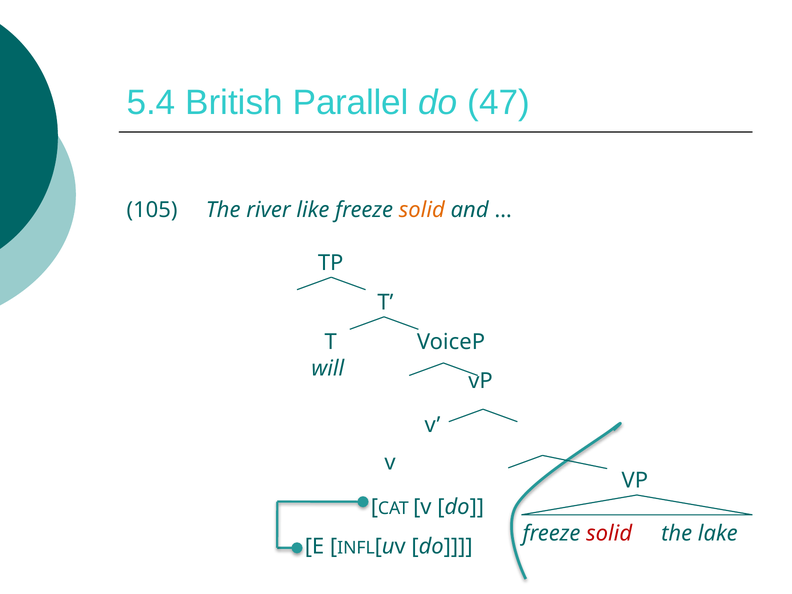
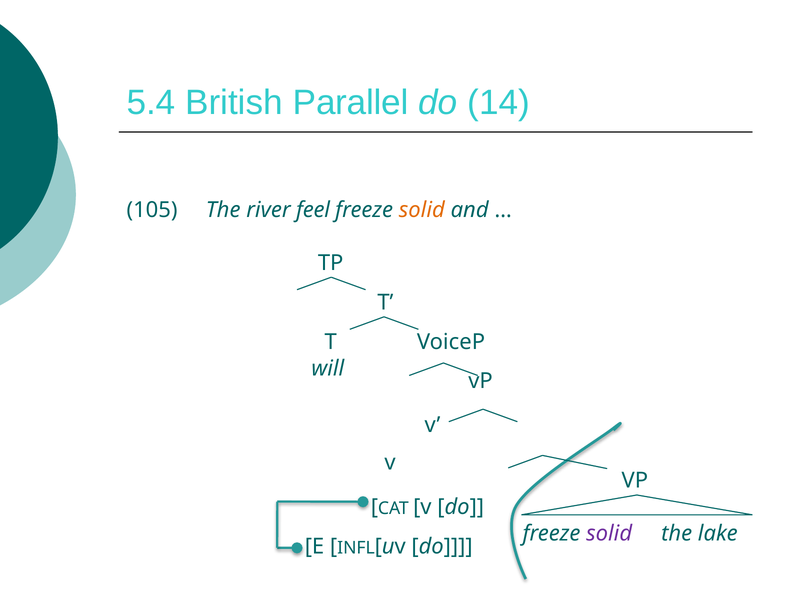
47: 47 -> 14 (499, 102)
like: like -> feel (313, 210)
solid colour: red -> purple (609, 533)
